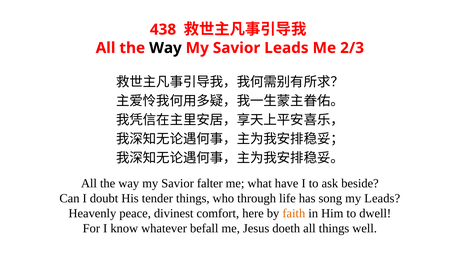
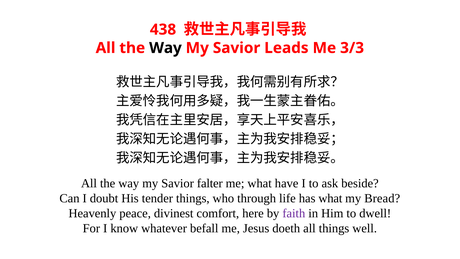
2/3: 2/3 -> 3/3 (352, 48)
has song: song -> what (330, 198)
my Leads: Leads -> Bread (382, 198)
faith colour: orange -> purple (294, 213)
